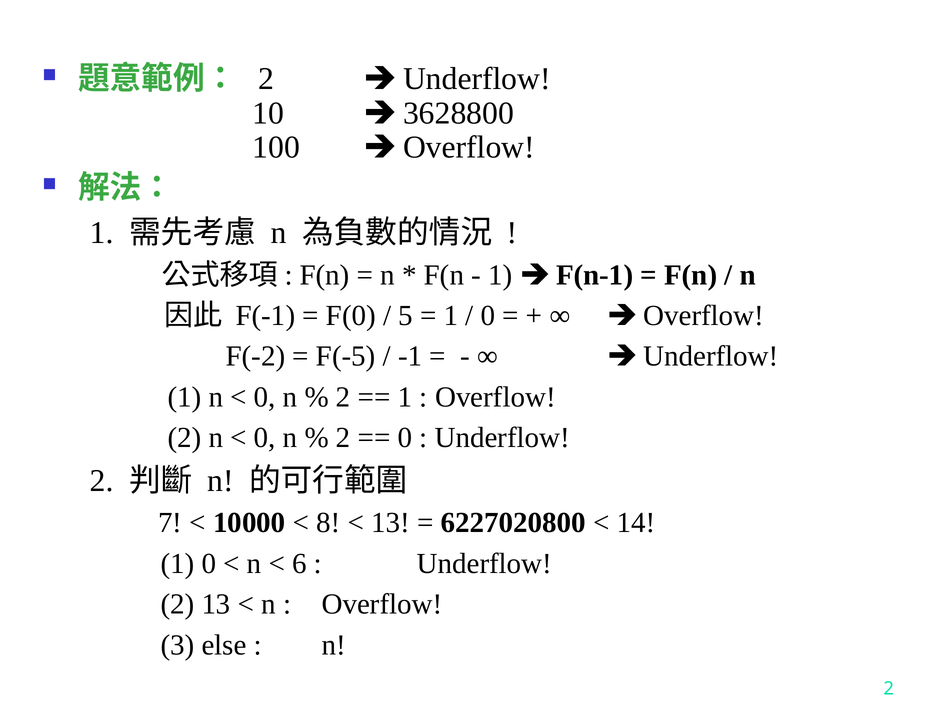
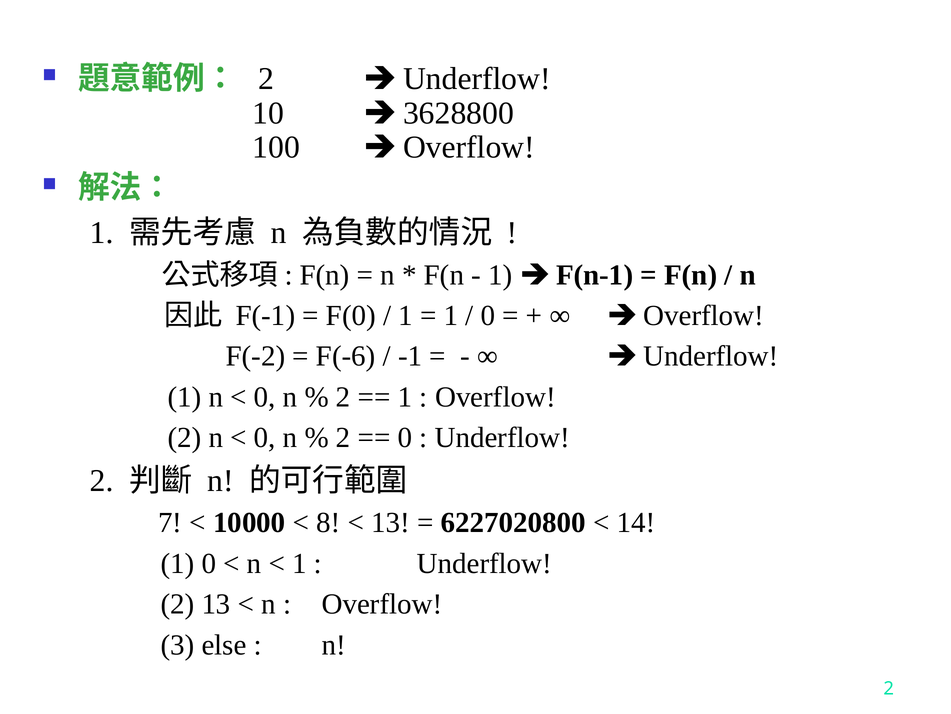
5: 5 -> 1 (406, 315)
F(-5: F(-5 -> F(-6 (346, 356)
6: 6 -> 1 (299, 563)
